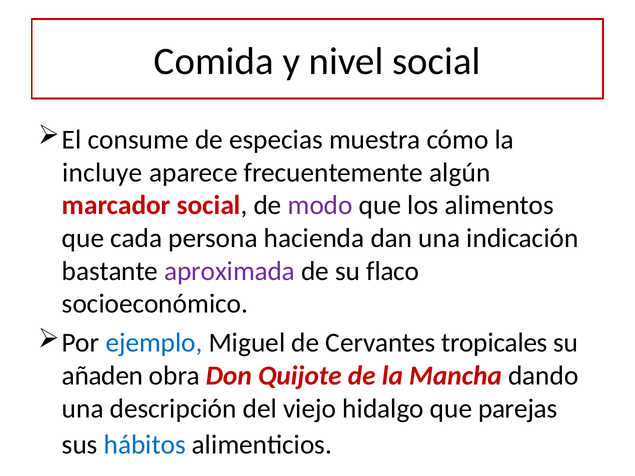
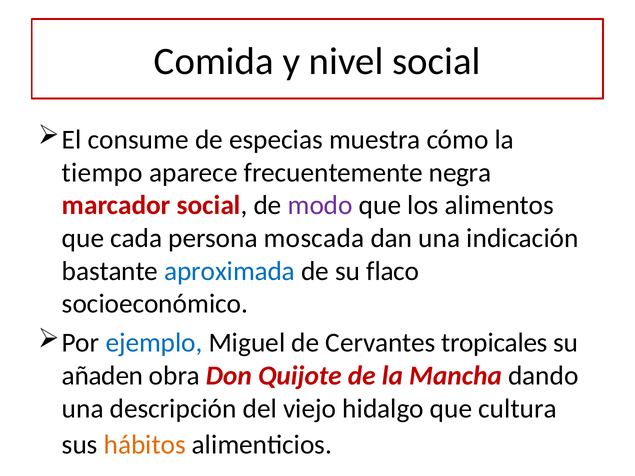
incluye: incluye -> tiempo (102, 173)
algún: algún -> negra (460, 173)
hacienda: hacienda -> moscada (314, 238)
aproximada colour: purple -> blue (230, 271)
parejas: parejas -> cultura (518, 409)
hábitos colour: blue -> orange (145, 445)
